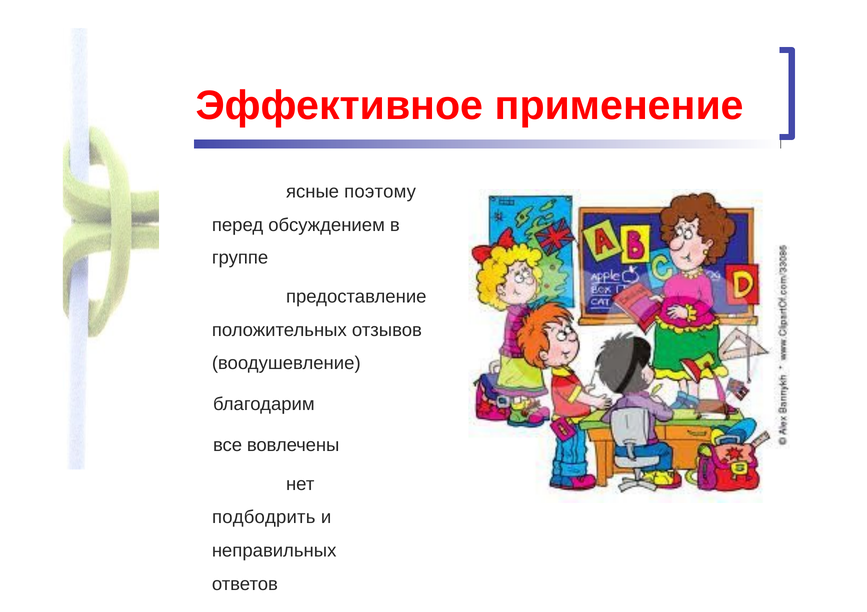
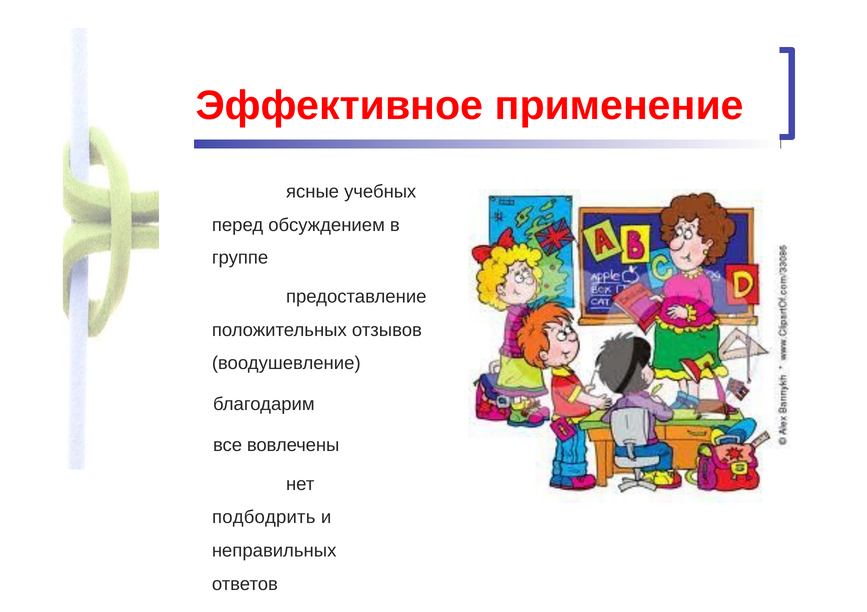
поэтому: поэтому -> учебных (380, 192)
